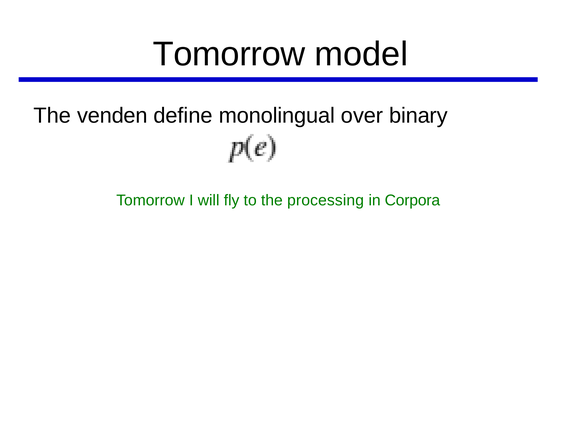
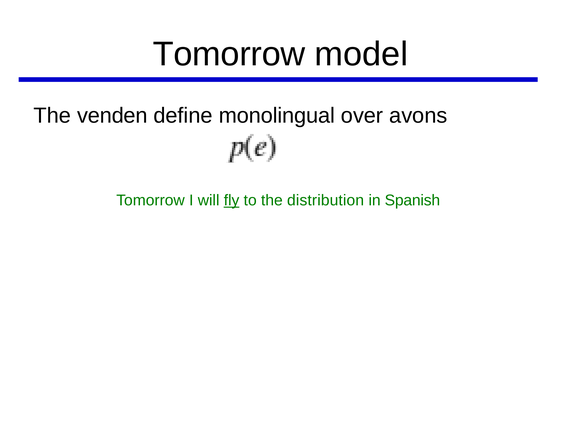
binary: binary -> avons (418, 116)
fly underline: none -> present (232, 200)
processing: processing -> distribution (326, 200)
Corpora: Corpora -> Spanish (412, 200)
